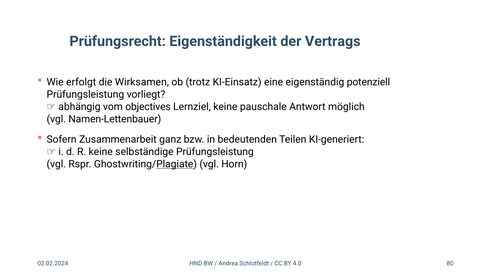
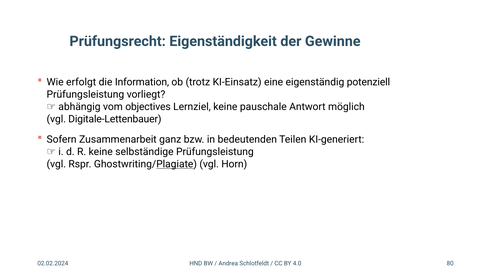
Vertrags: Vertrags -> Gewinne (333, 41)
Wirksamen: Wirksamen -> Information (142, 82)
Namen-Lettenbauer: Namen-Lettenbauer -> Digitale-Lettenbauer (115, 119)
